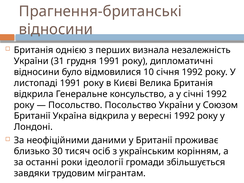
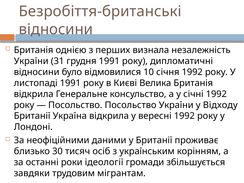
Прагнення-британські: Прагнення-британські -> Безробіття-британські (100, 11)
Союзом: Союзом -> Відходу (220, 105)
